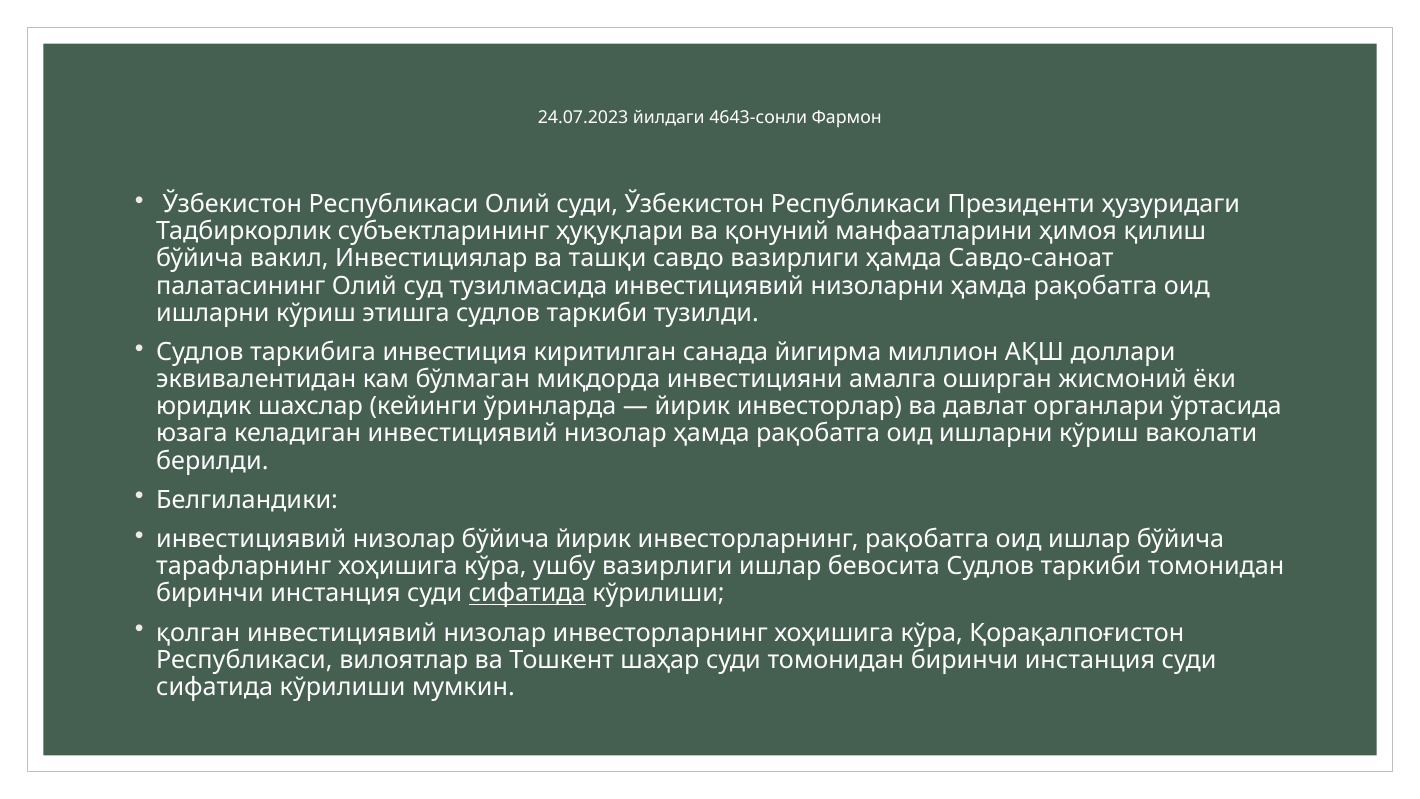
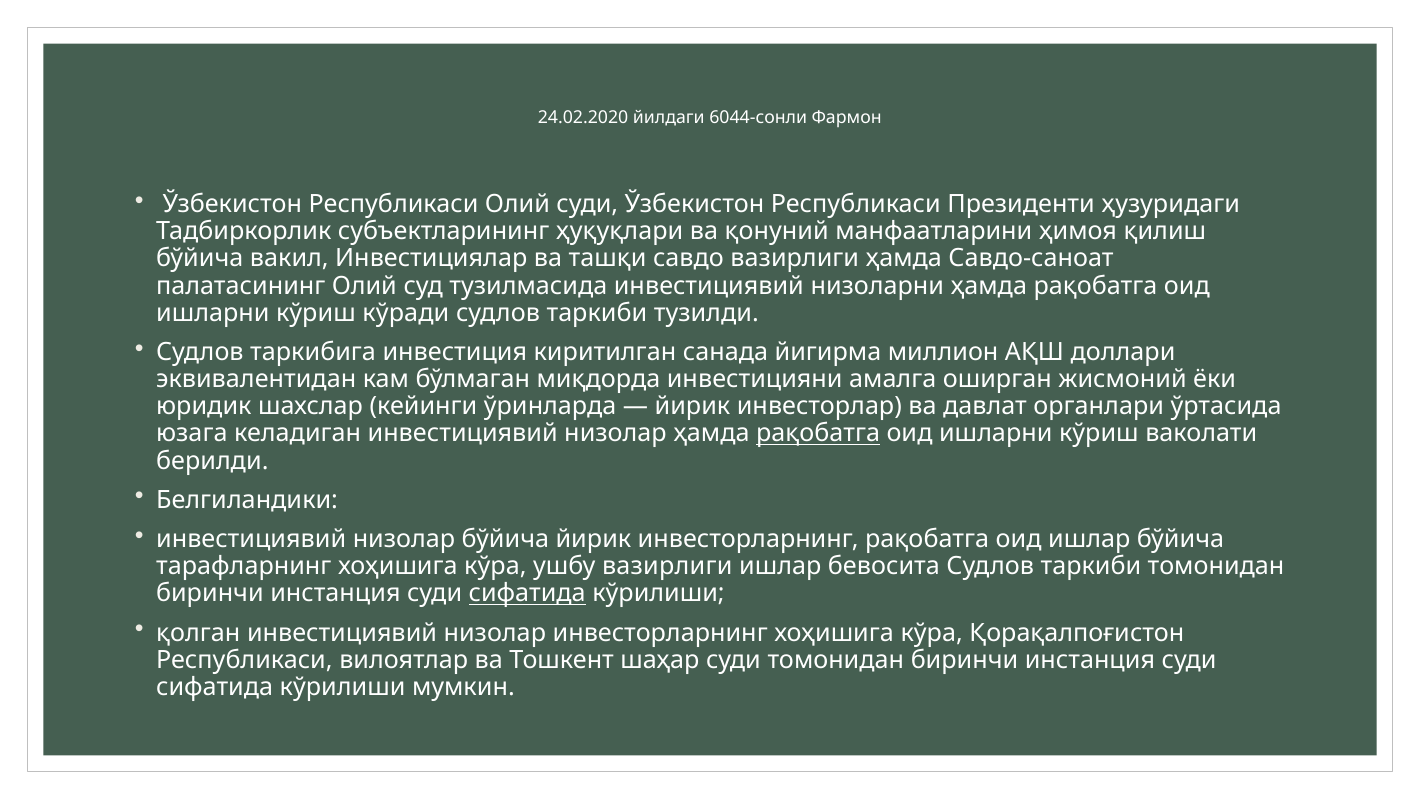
24.07.2023: 24.07.2023 -> 24.02.2020 (583, 117)
4643-сонли: 4643-сонли -> 6044-сонли (758, 117)
этишга: этишга -> кўради (406, 313)
рақобатга underline: none -> present (818, 434)
